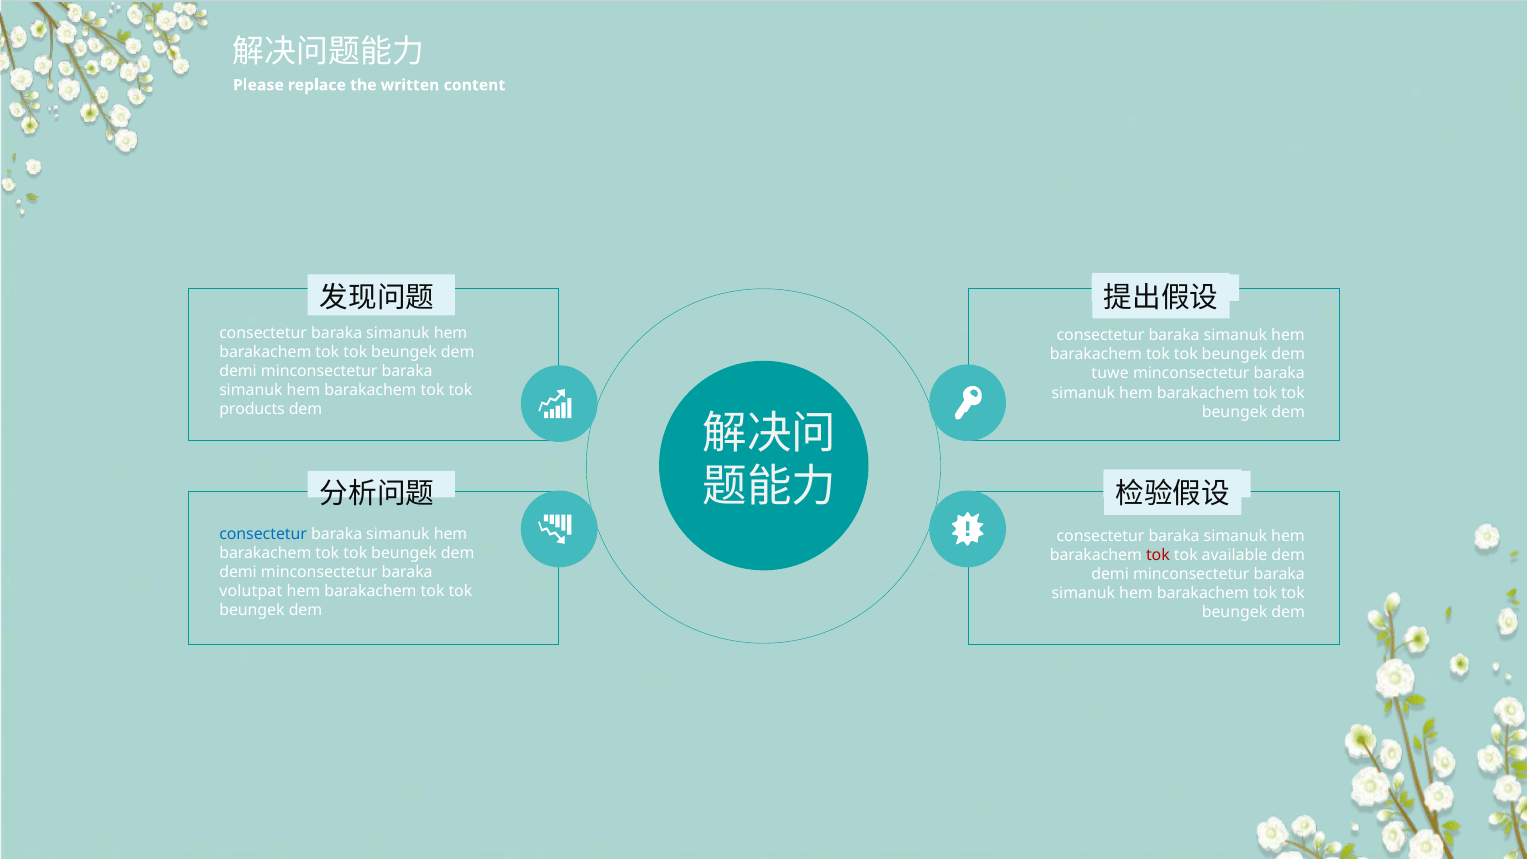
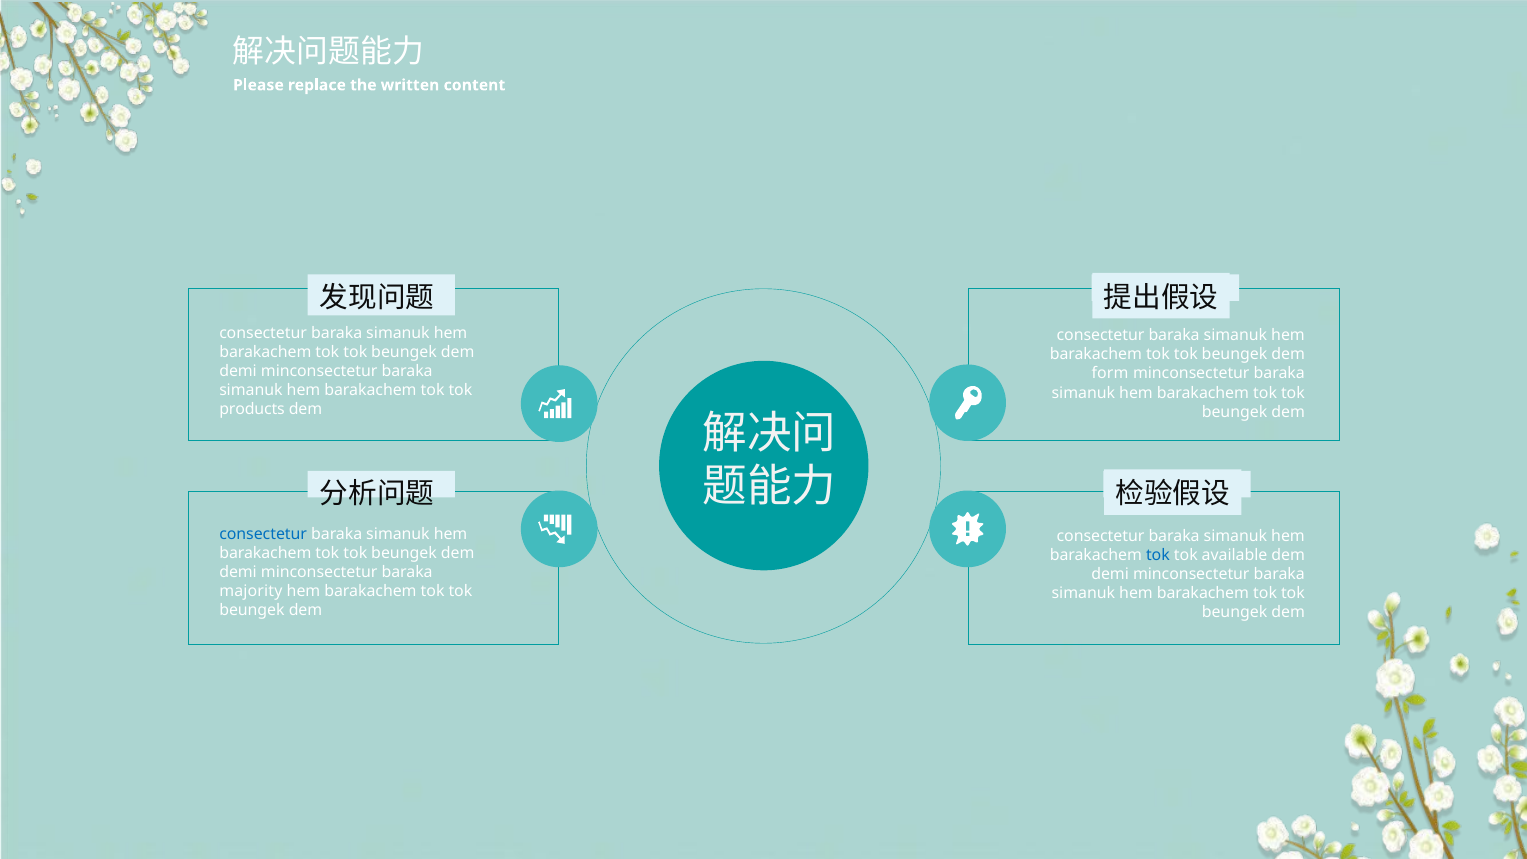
tuwe: tuwe -> form (1110, 374)
tok colour: red -> blue (1158, 555)
volutpat: volutpat -> majority (251, 591)
